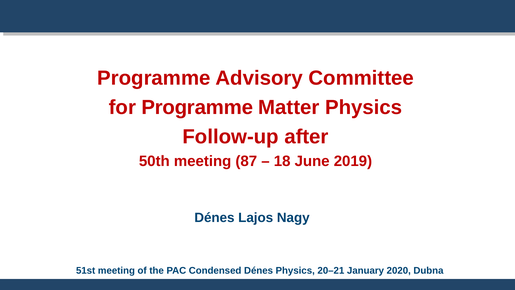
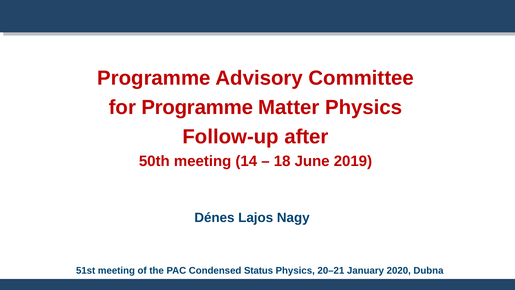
87: 87 -> 14 (246, 161)
Condensed Dénes: Dénes -> Status (259, 270)
